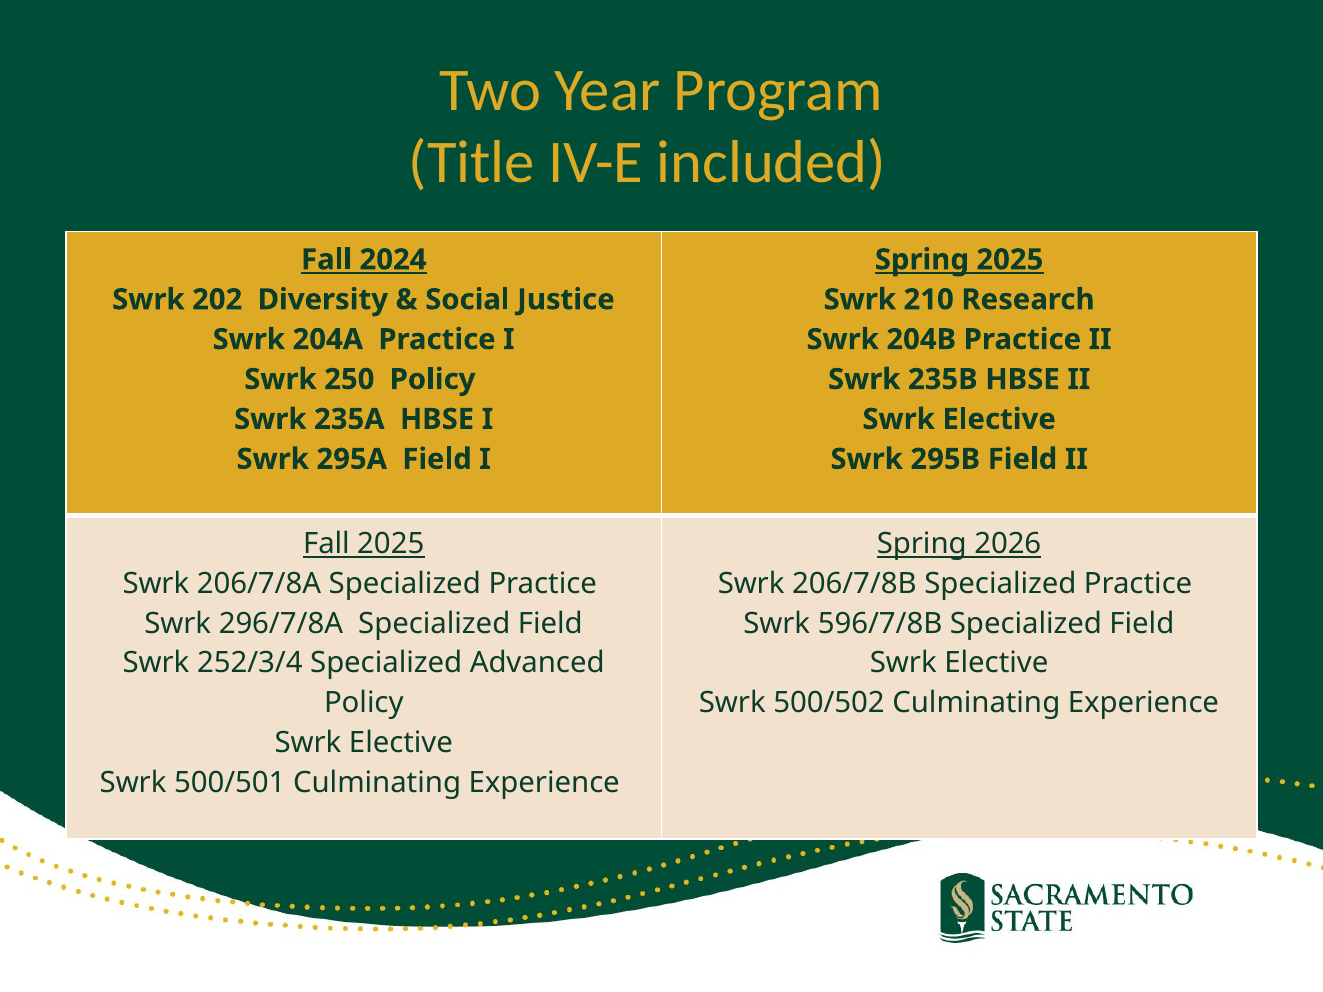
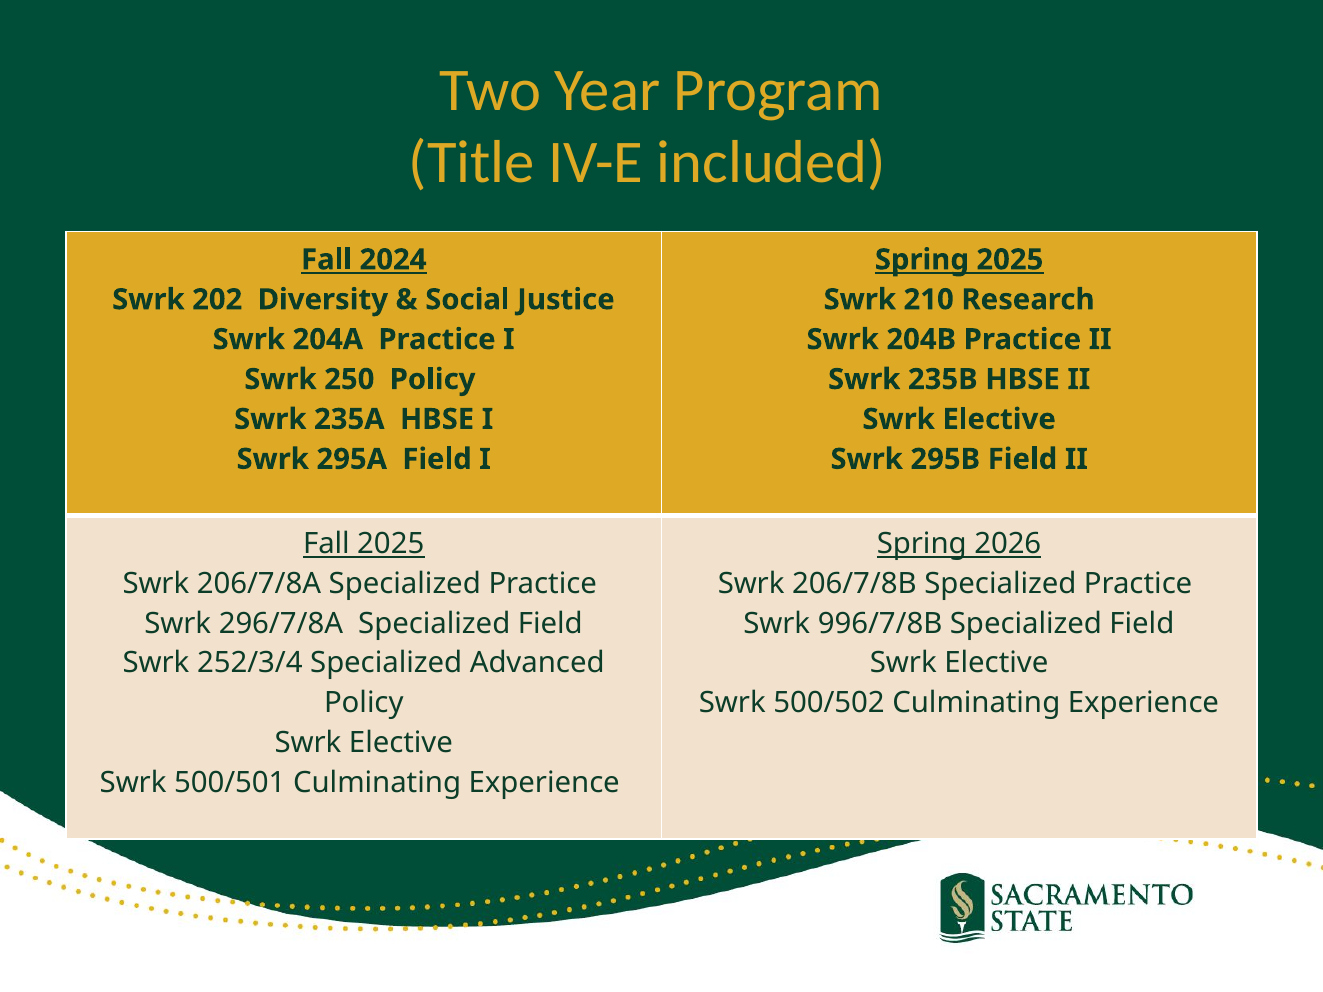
596/7/8B: 596/7/8B -> 996/7/8B (880, 624)
